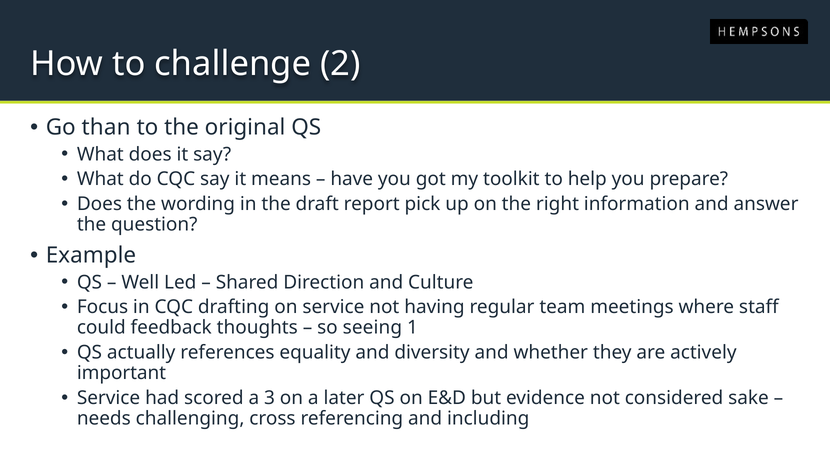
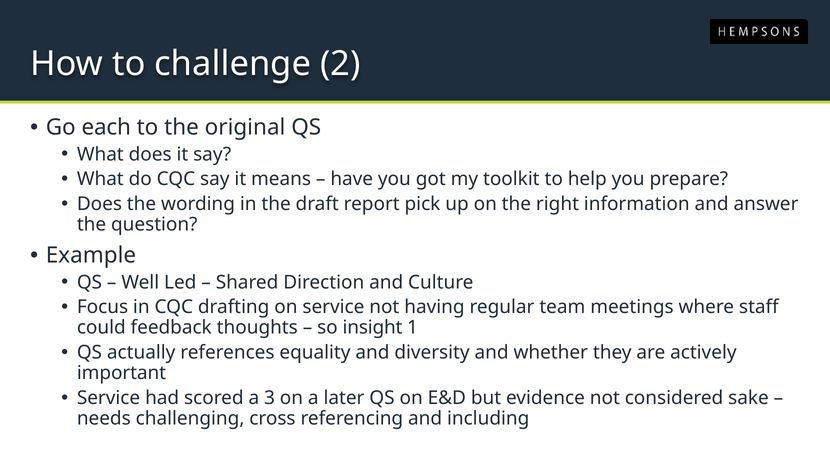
than: than -> each (106, 127)
seeing: seeing -> insight (373, 328)
